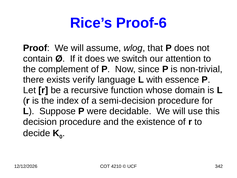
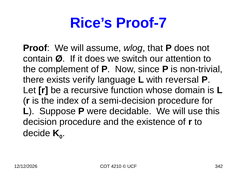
Proof-6: Proof-6 -> Proof-7 (141, 23)
essence: essence -> reversal (182, 80)
